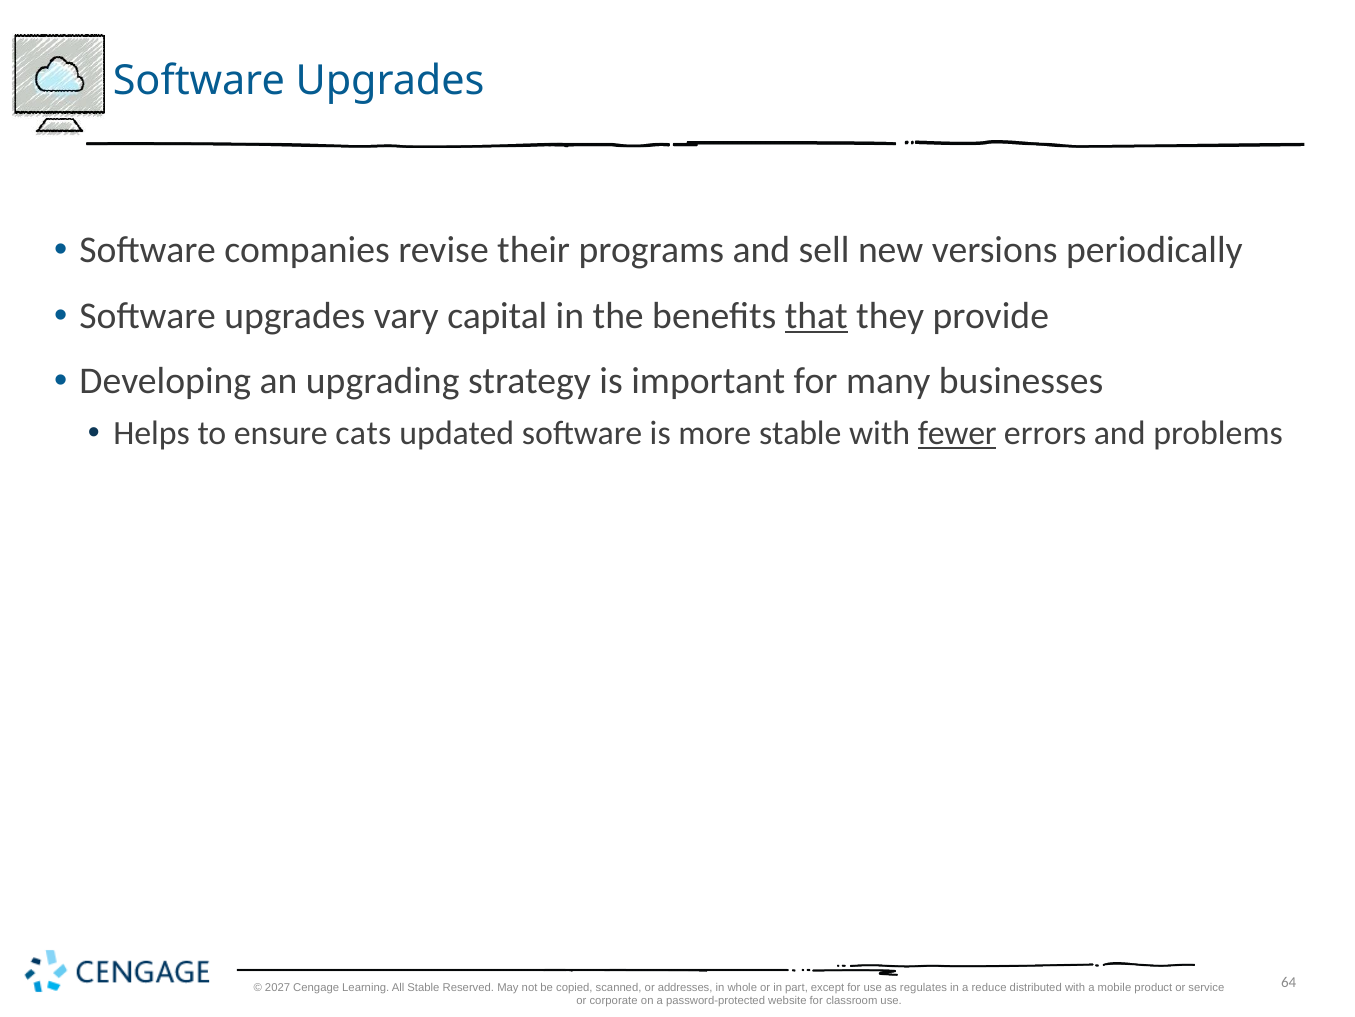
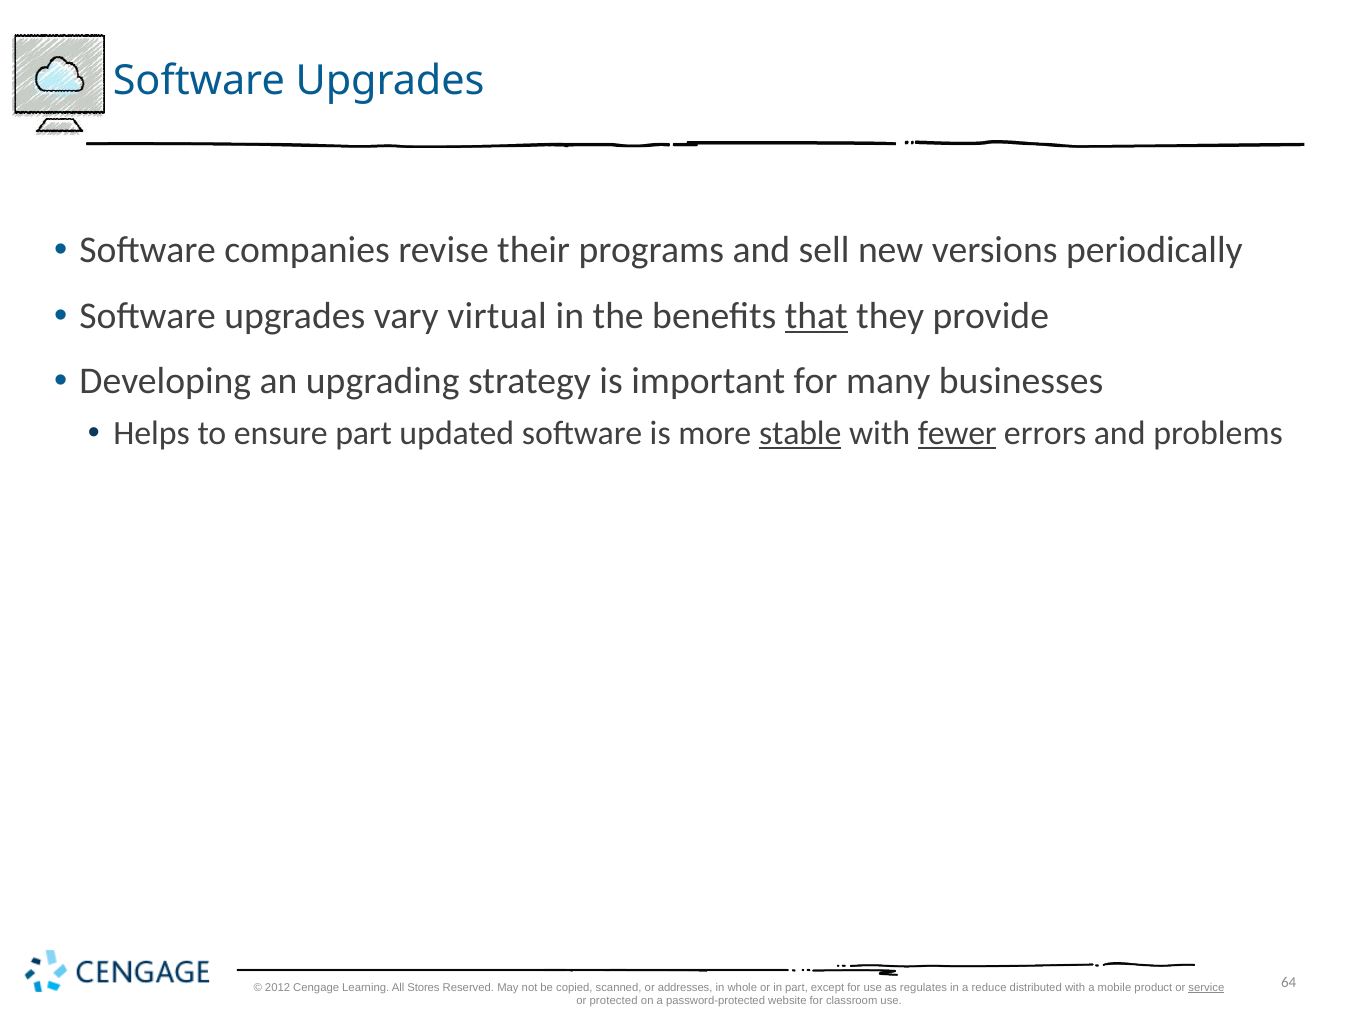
capital: capital -> virtual (497, 315)
ensure cats: cats -> part (364, 433)
stable underline: none -> present (800, 433)
2027: 2027 -> 2012 (278, 987)
All Stable: Stable -> Stores (423, 987)
service underline: none -> present (1206, 987)
corporate: corporate -> protected (614, 1001)
